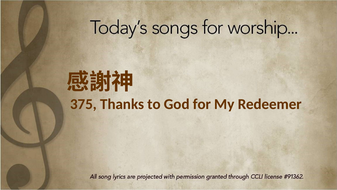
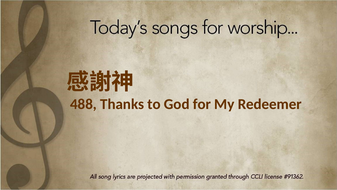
375: 375 -> 488 (83, 104)
